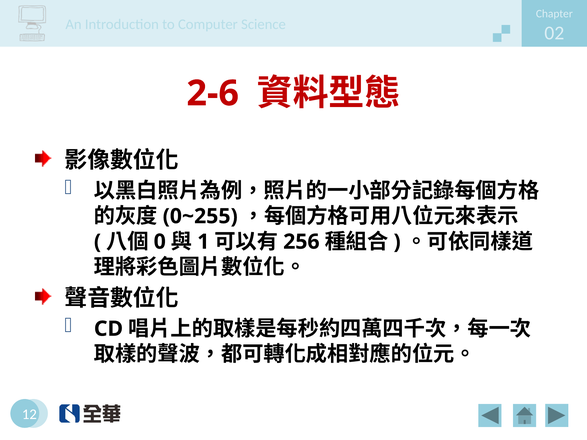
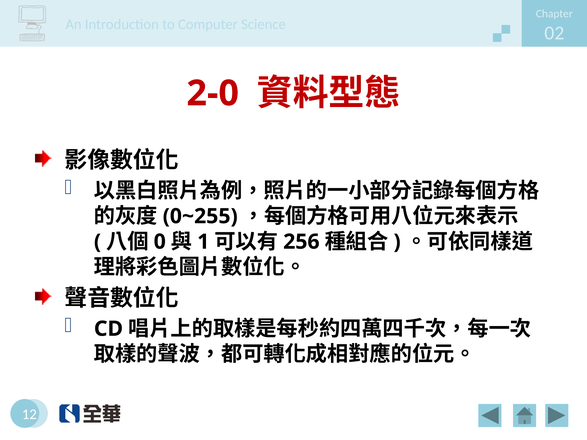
2-6: 2-6 -> 2-0 (213, 94)
